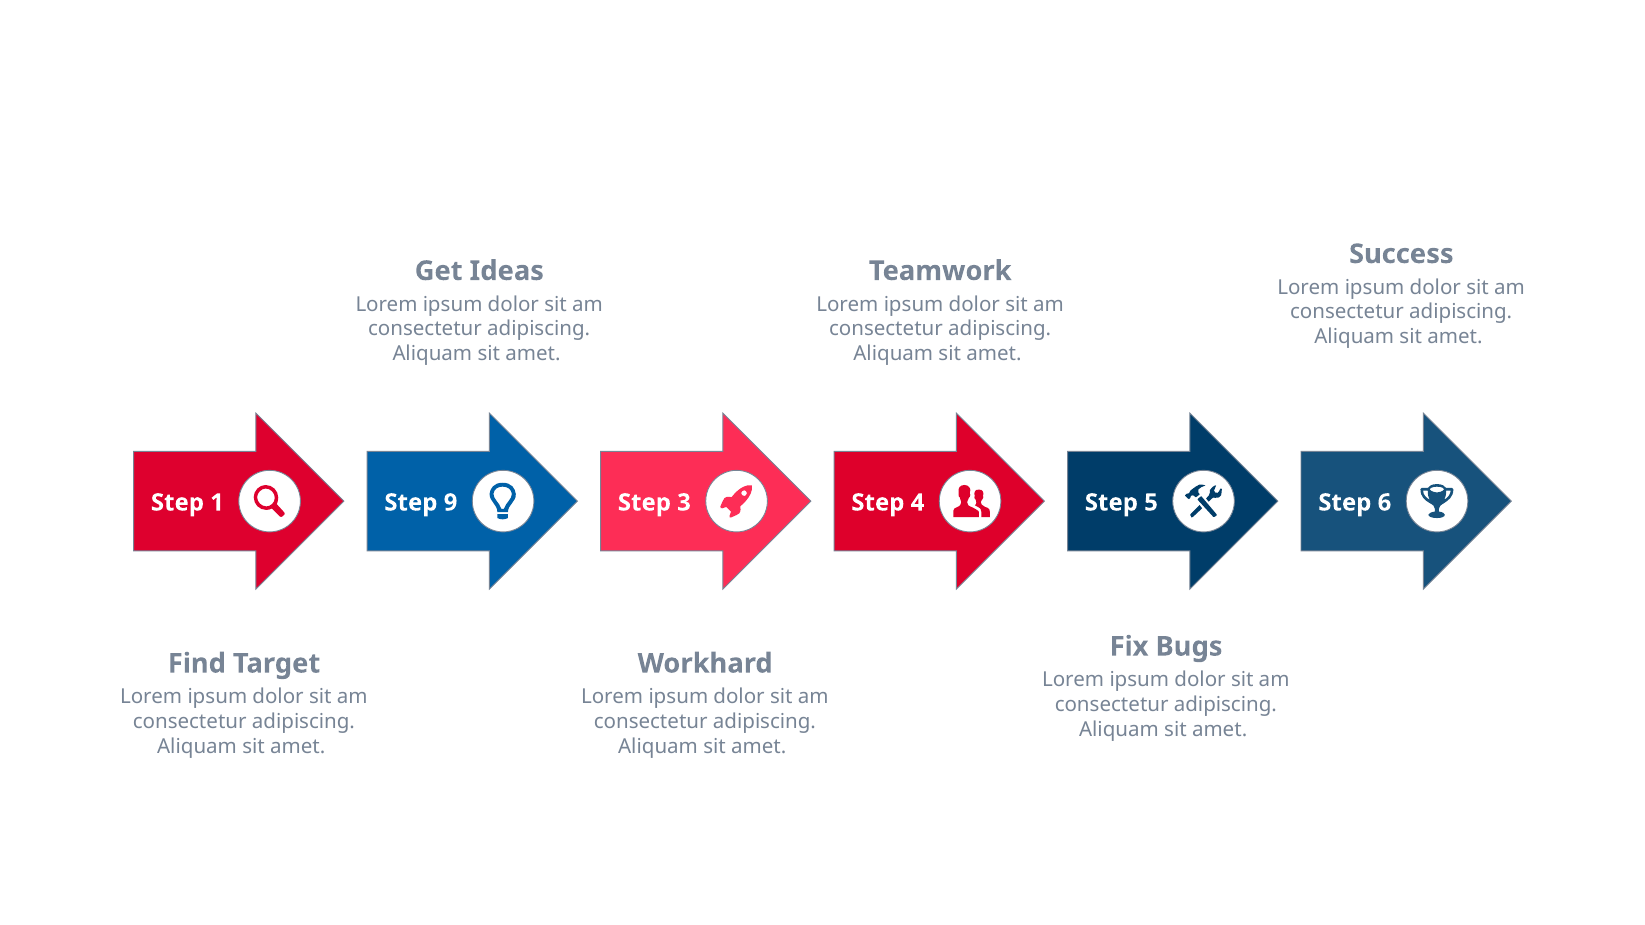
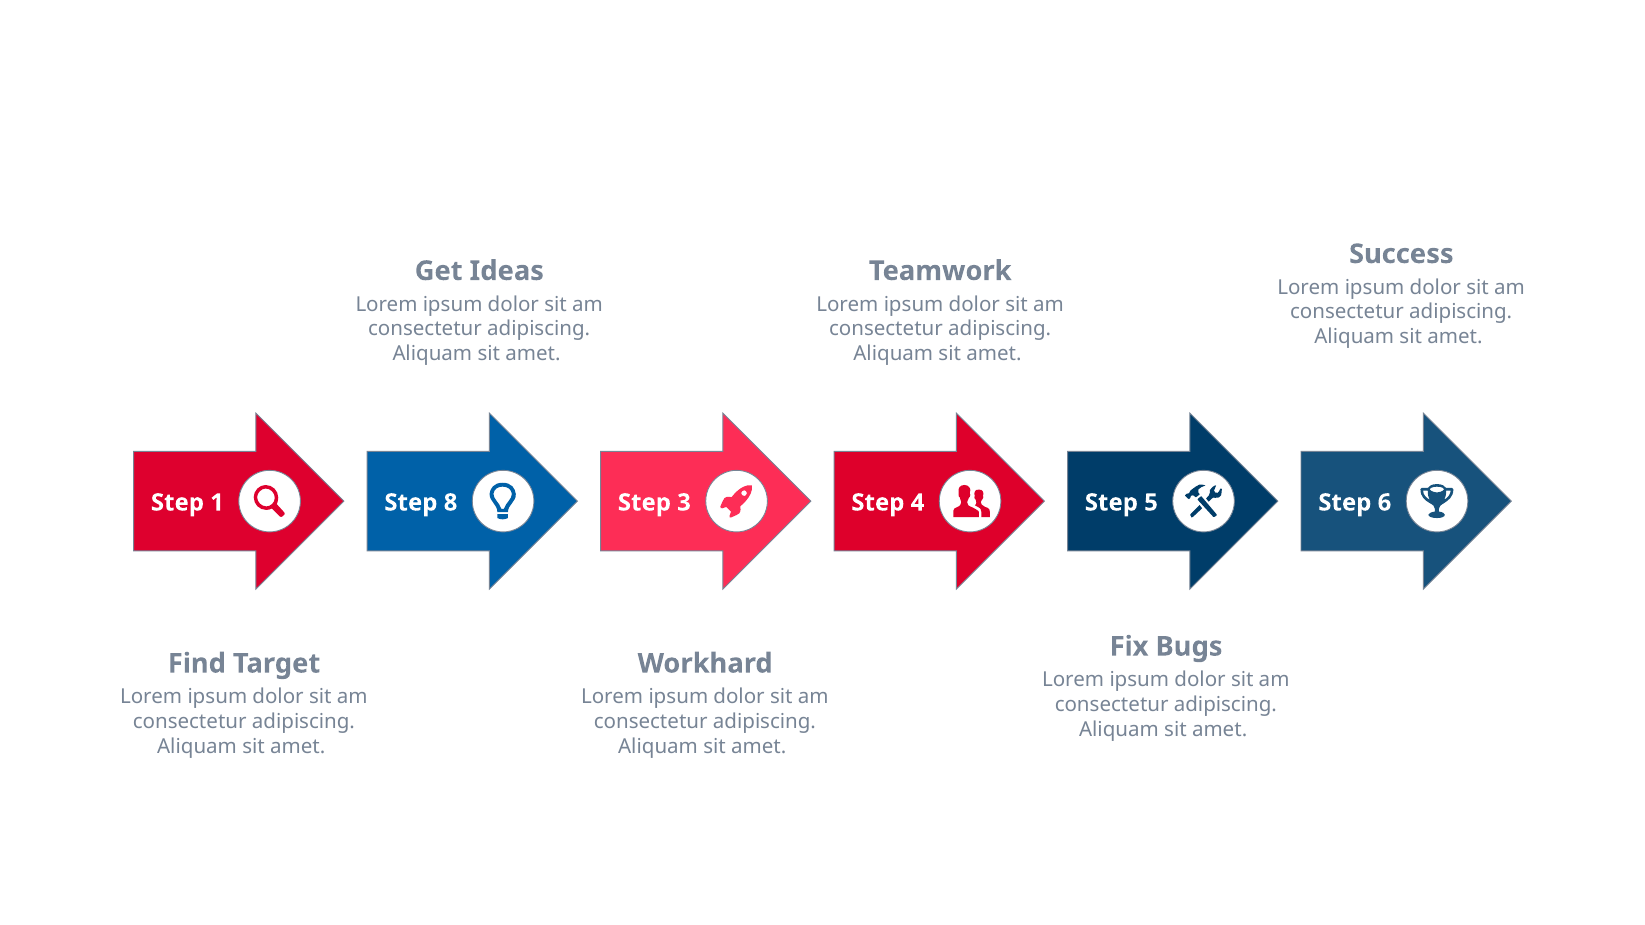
9: 9 -> 8 (451, 503)
